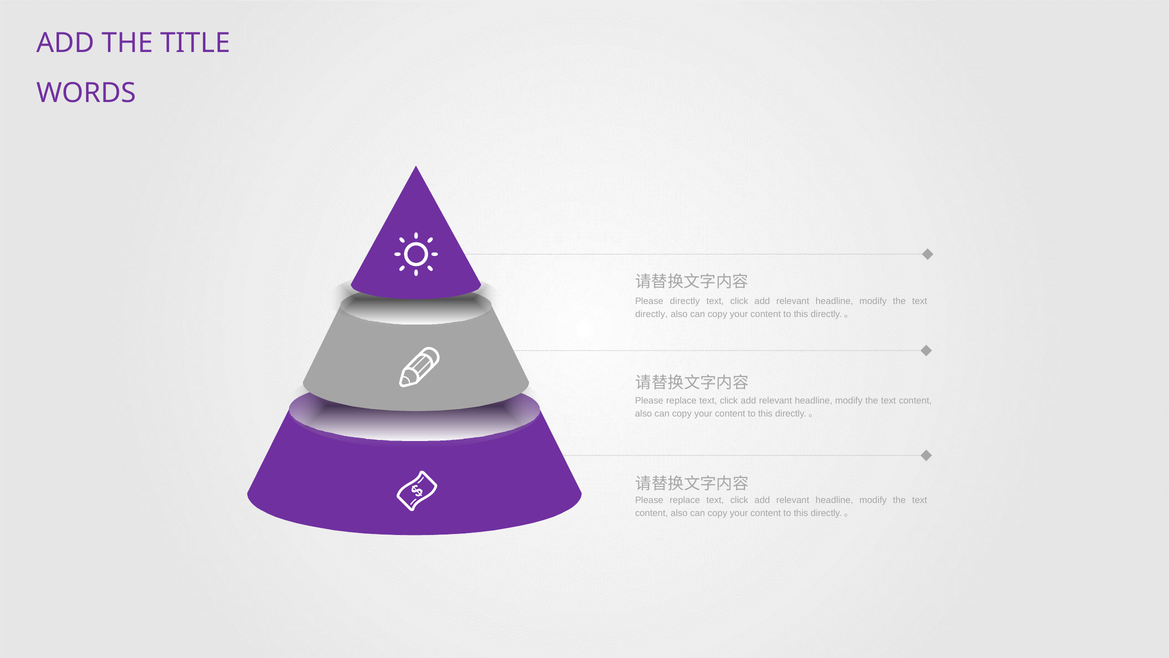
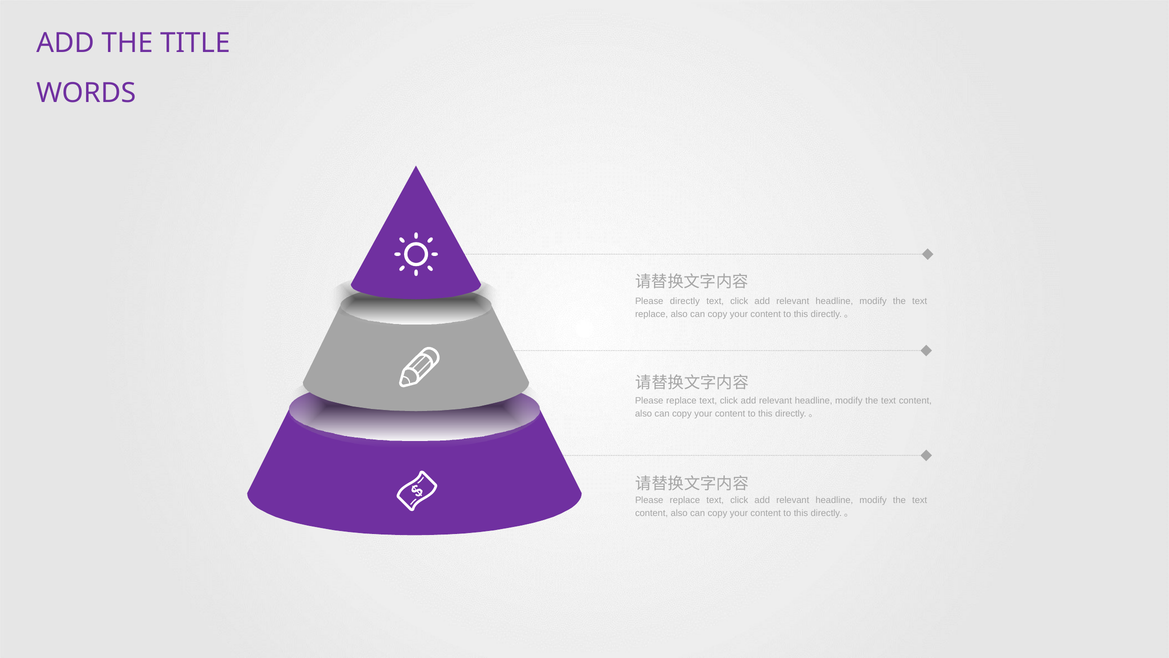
directly: directly -> replace (652, 314)
